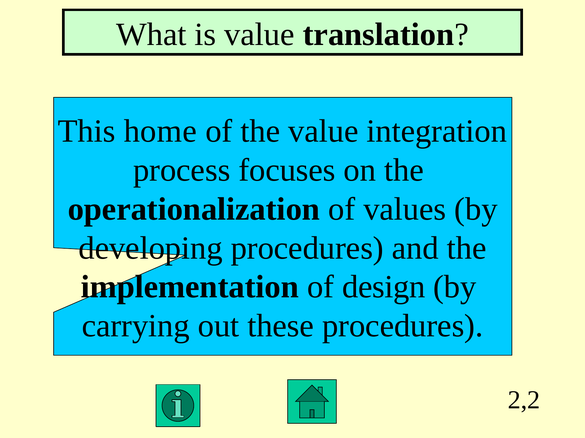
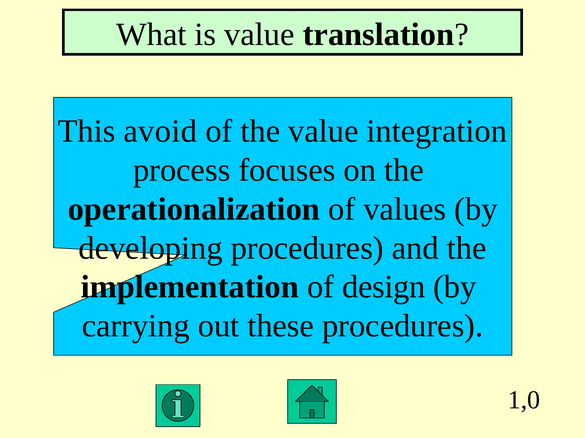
home: home -> avoid (160, 131)
2,2: 2,2 -> 1,0 (524, 401)
